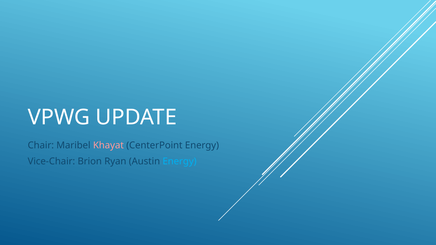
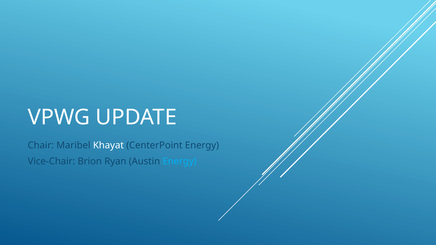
Khayat colour: pink -> white (108, 145)
